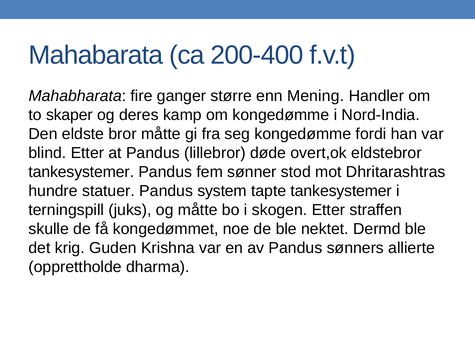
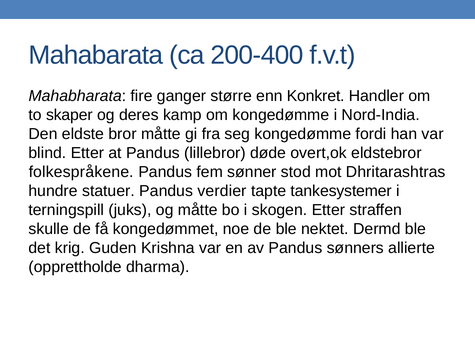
Mening: Mening -> Konkret (316, 96)
tankesystemer: tankesystemer -> folkespråkene (81, 172)
system: system -> verdier (222, 191)
